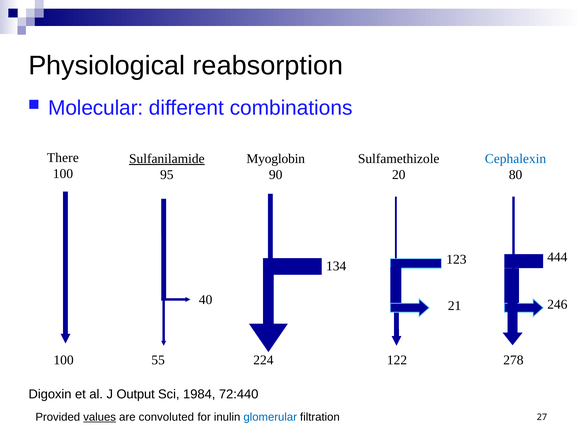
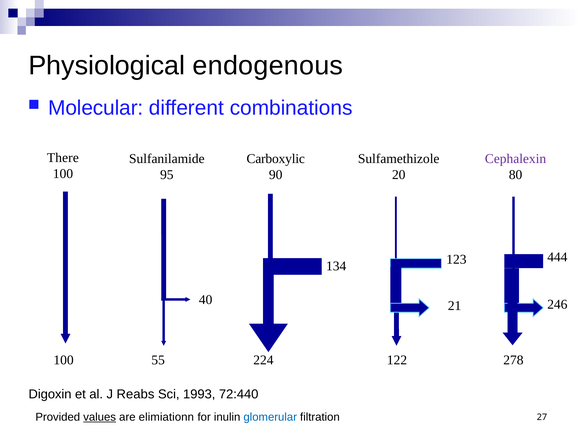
reabsorption: reabsorption -> endogenous (268, 66)
Sulfanilamide underline: present -> none (167, 159)
Myoglobin: Myoglobin -> Carboxylic (276, 159)
Cephalexin colour: blue -> purple (516, 159)
Output: Output -> Reabs (136, 395)
1984: 1984 -> 1993 (199, 395)
convoluted: convoluted -> elimiationn (166, 418)
